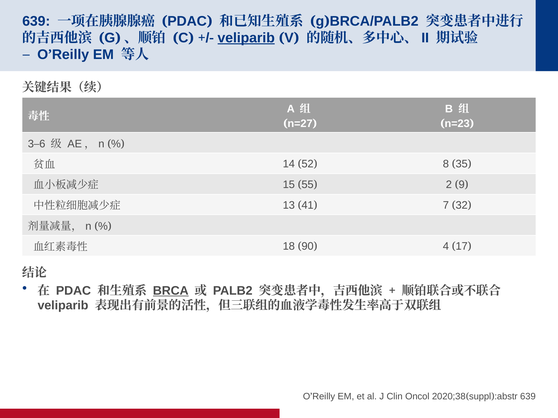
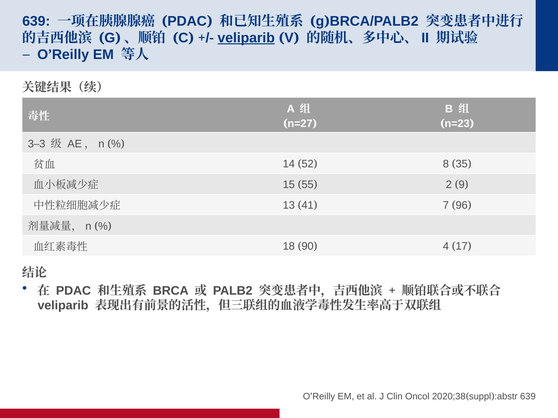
6: 6 -> 3 (42, 144)
32: 32 -> 96 (462, 205)
BRCA underline: present -> none (171, 291)
